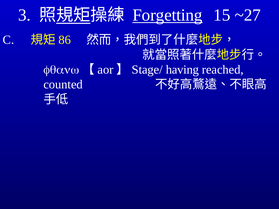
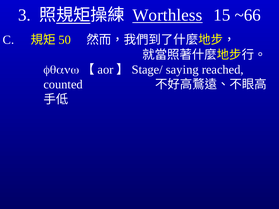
Forgetting: Forgetting -> Worthless (167, 15)
~27: ~27 -> ~66 (248, 15)
86: 86 -> 50 (65, 40)
having: having -> saying (182, 70)
